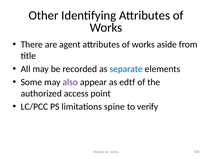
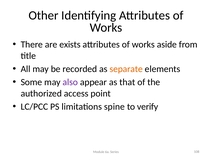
agent: agent -> exists (70, 44)
separate colour: blue -> orange (126, 69)
edtf: edtf -> that (127, 82)
